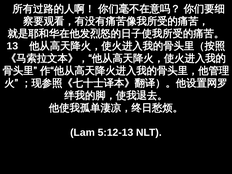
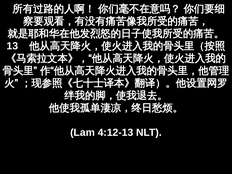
5:12-13: 5:12-13 -> 4:12-13 (115, 133)
